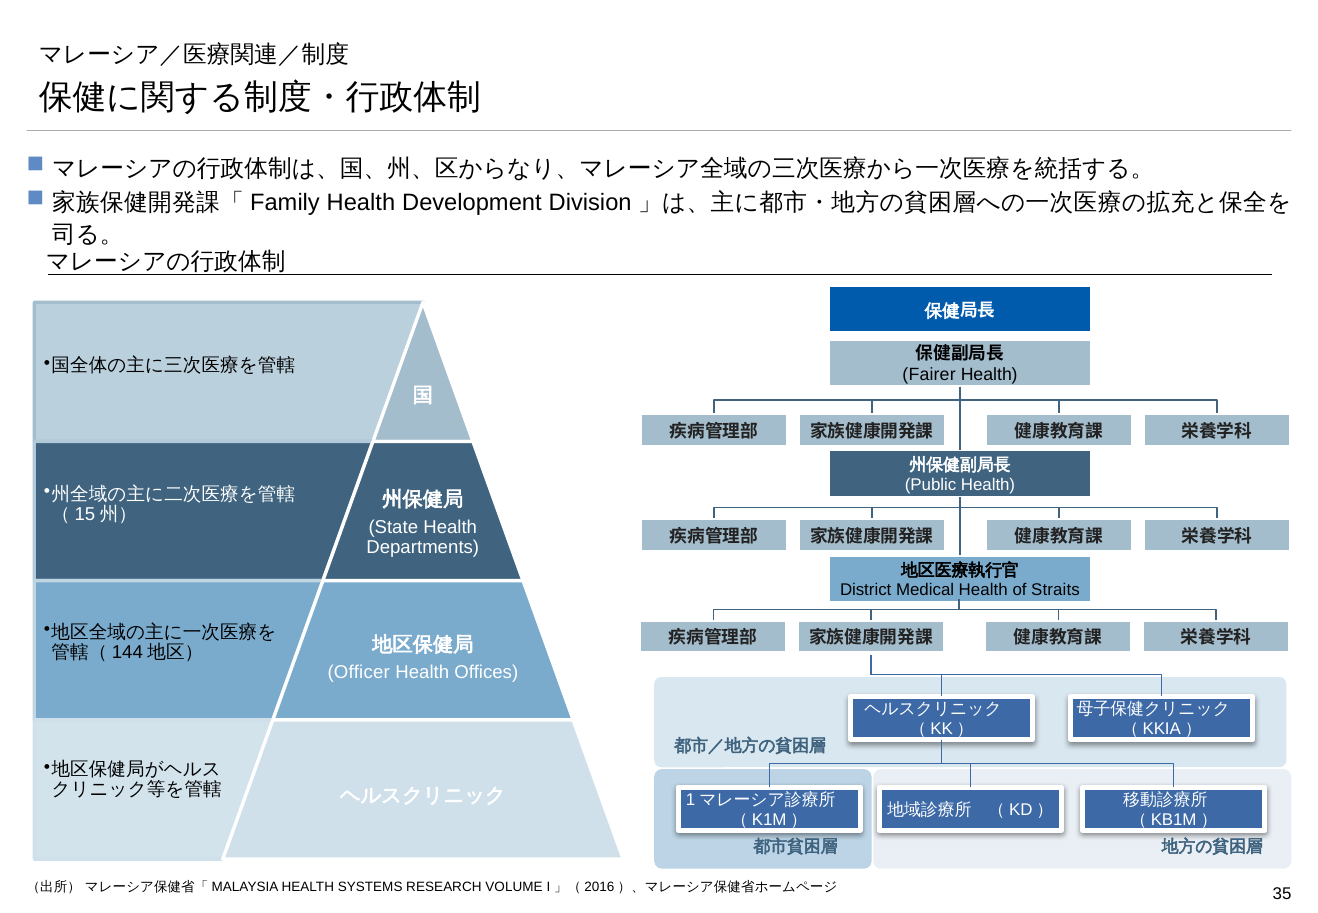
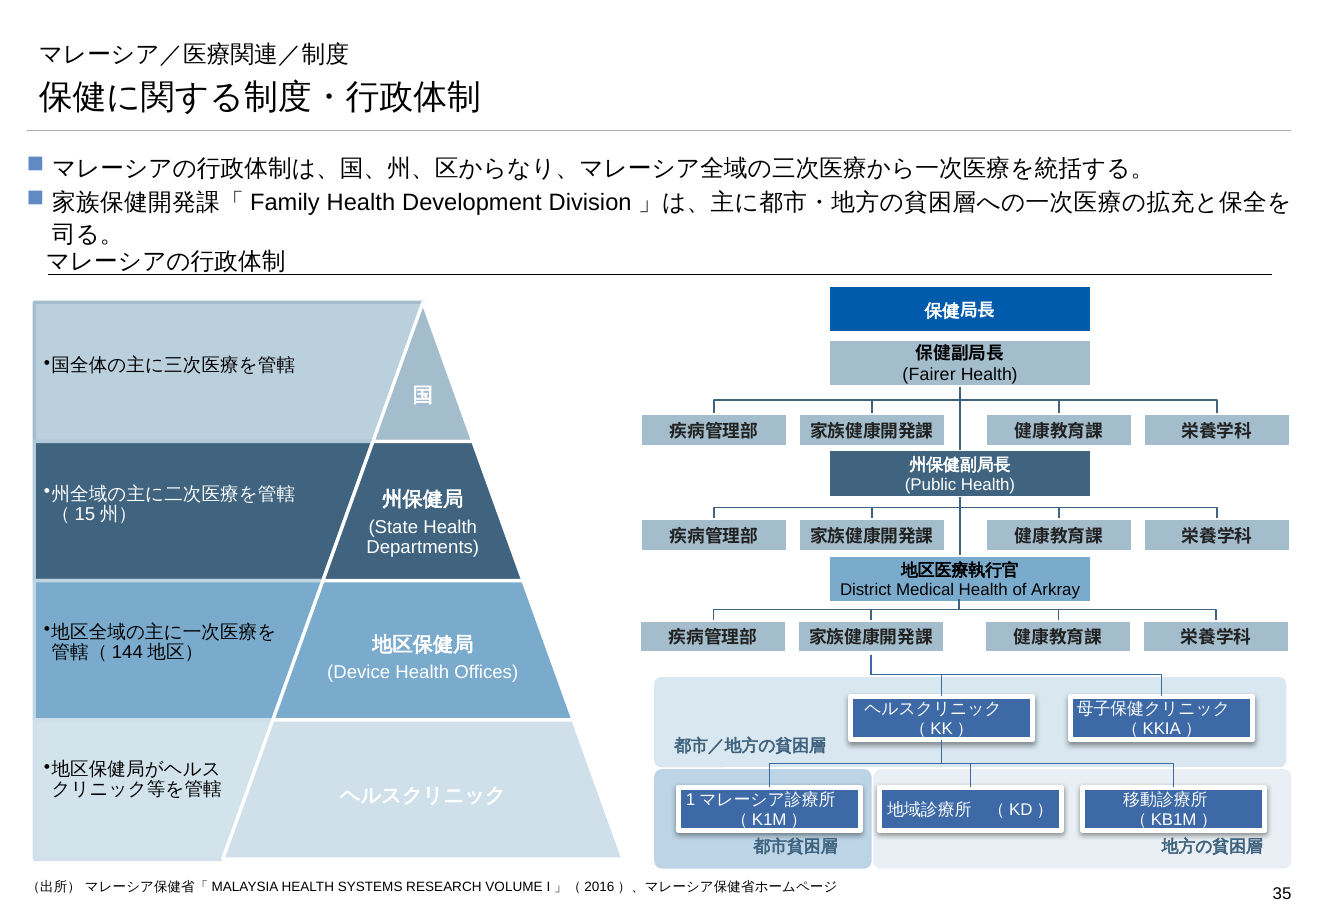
Straits: Straits -> Arkray (1056, 590)
Officer: Officer -> Device (359, 672)
